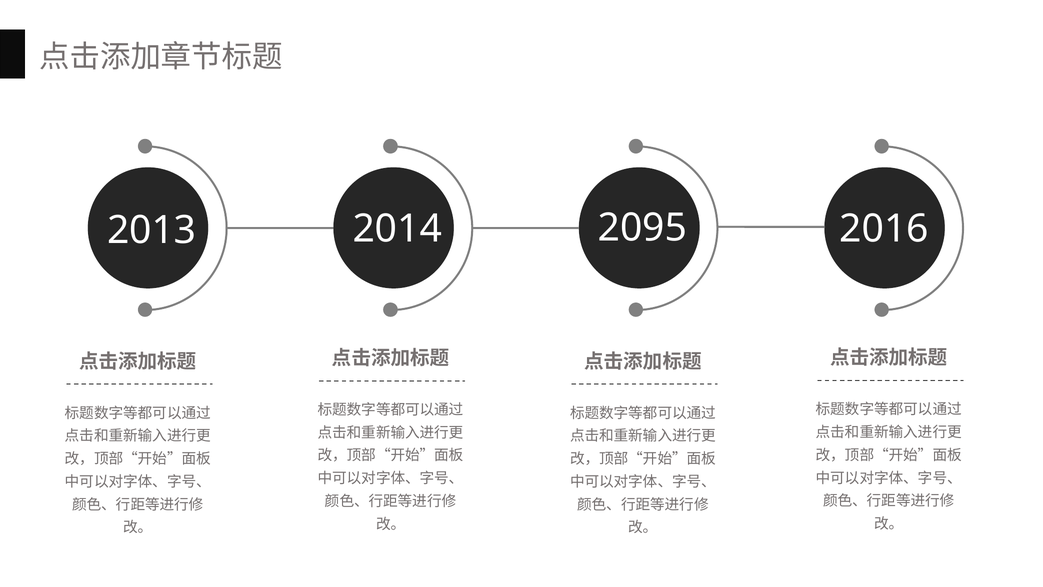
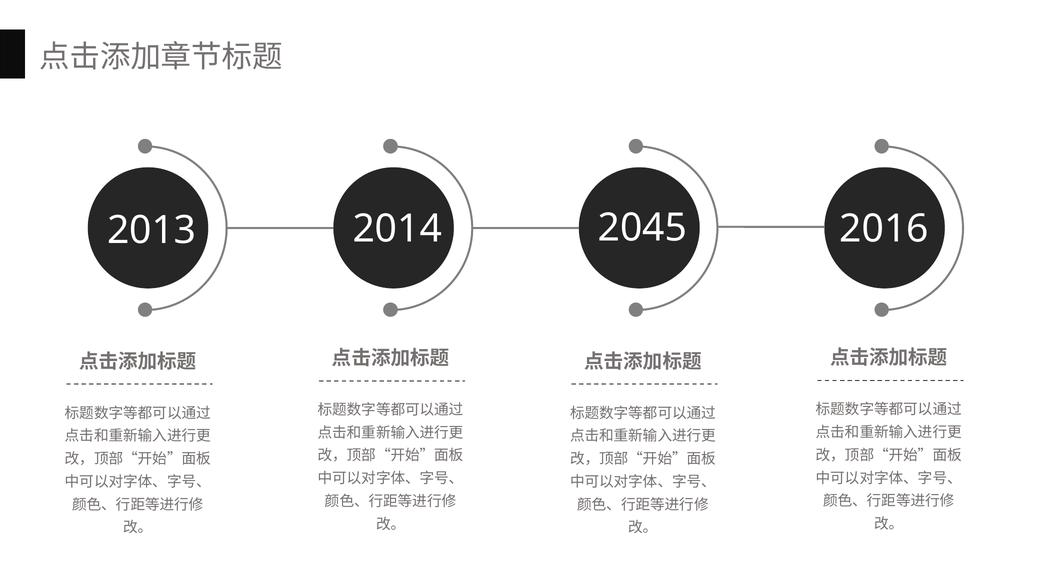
2095: 2095 -> 2045 (643, 228)
